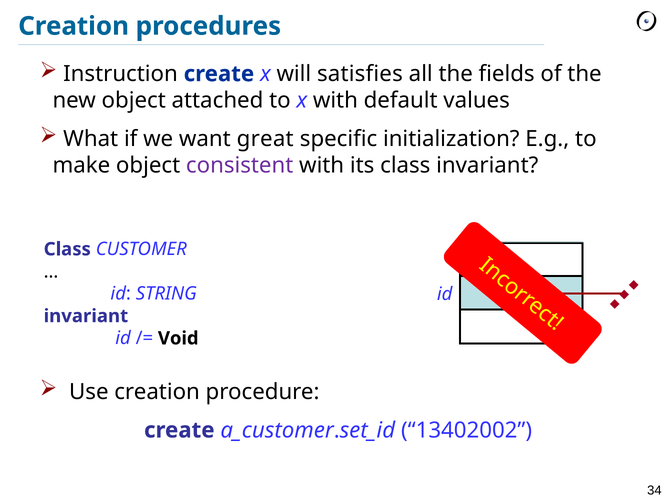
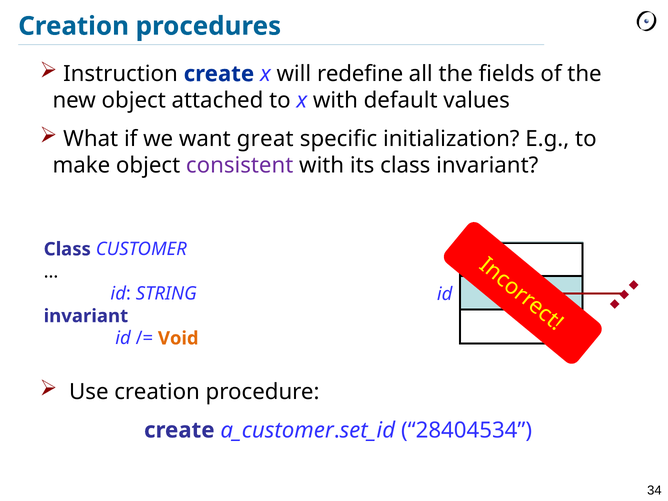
satisfies: satisfies -> redefine (360, 74)
Void colour: black -> orange (178, 338)
13402002: 13402002 -> 28404534 (467, 430)
